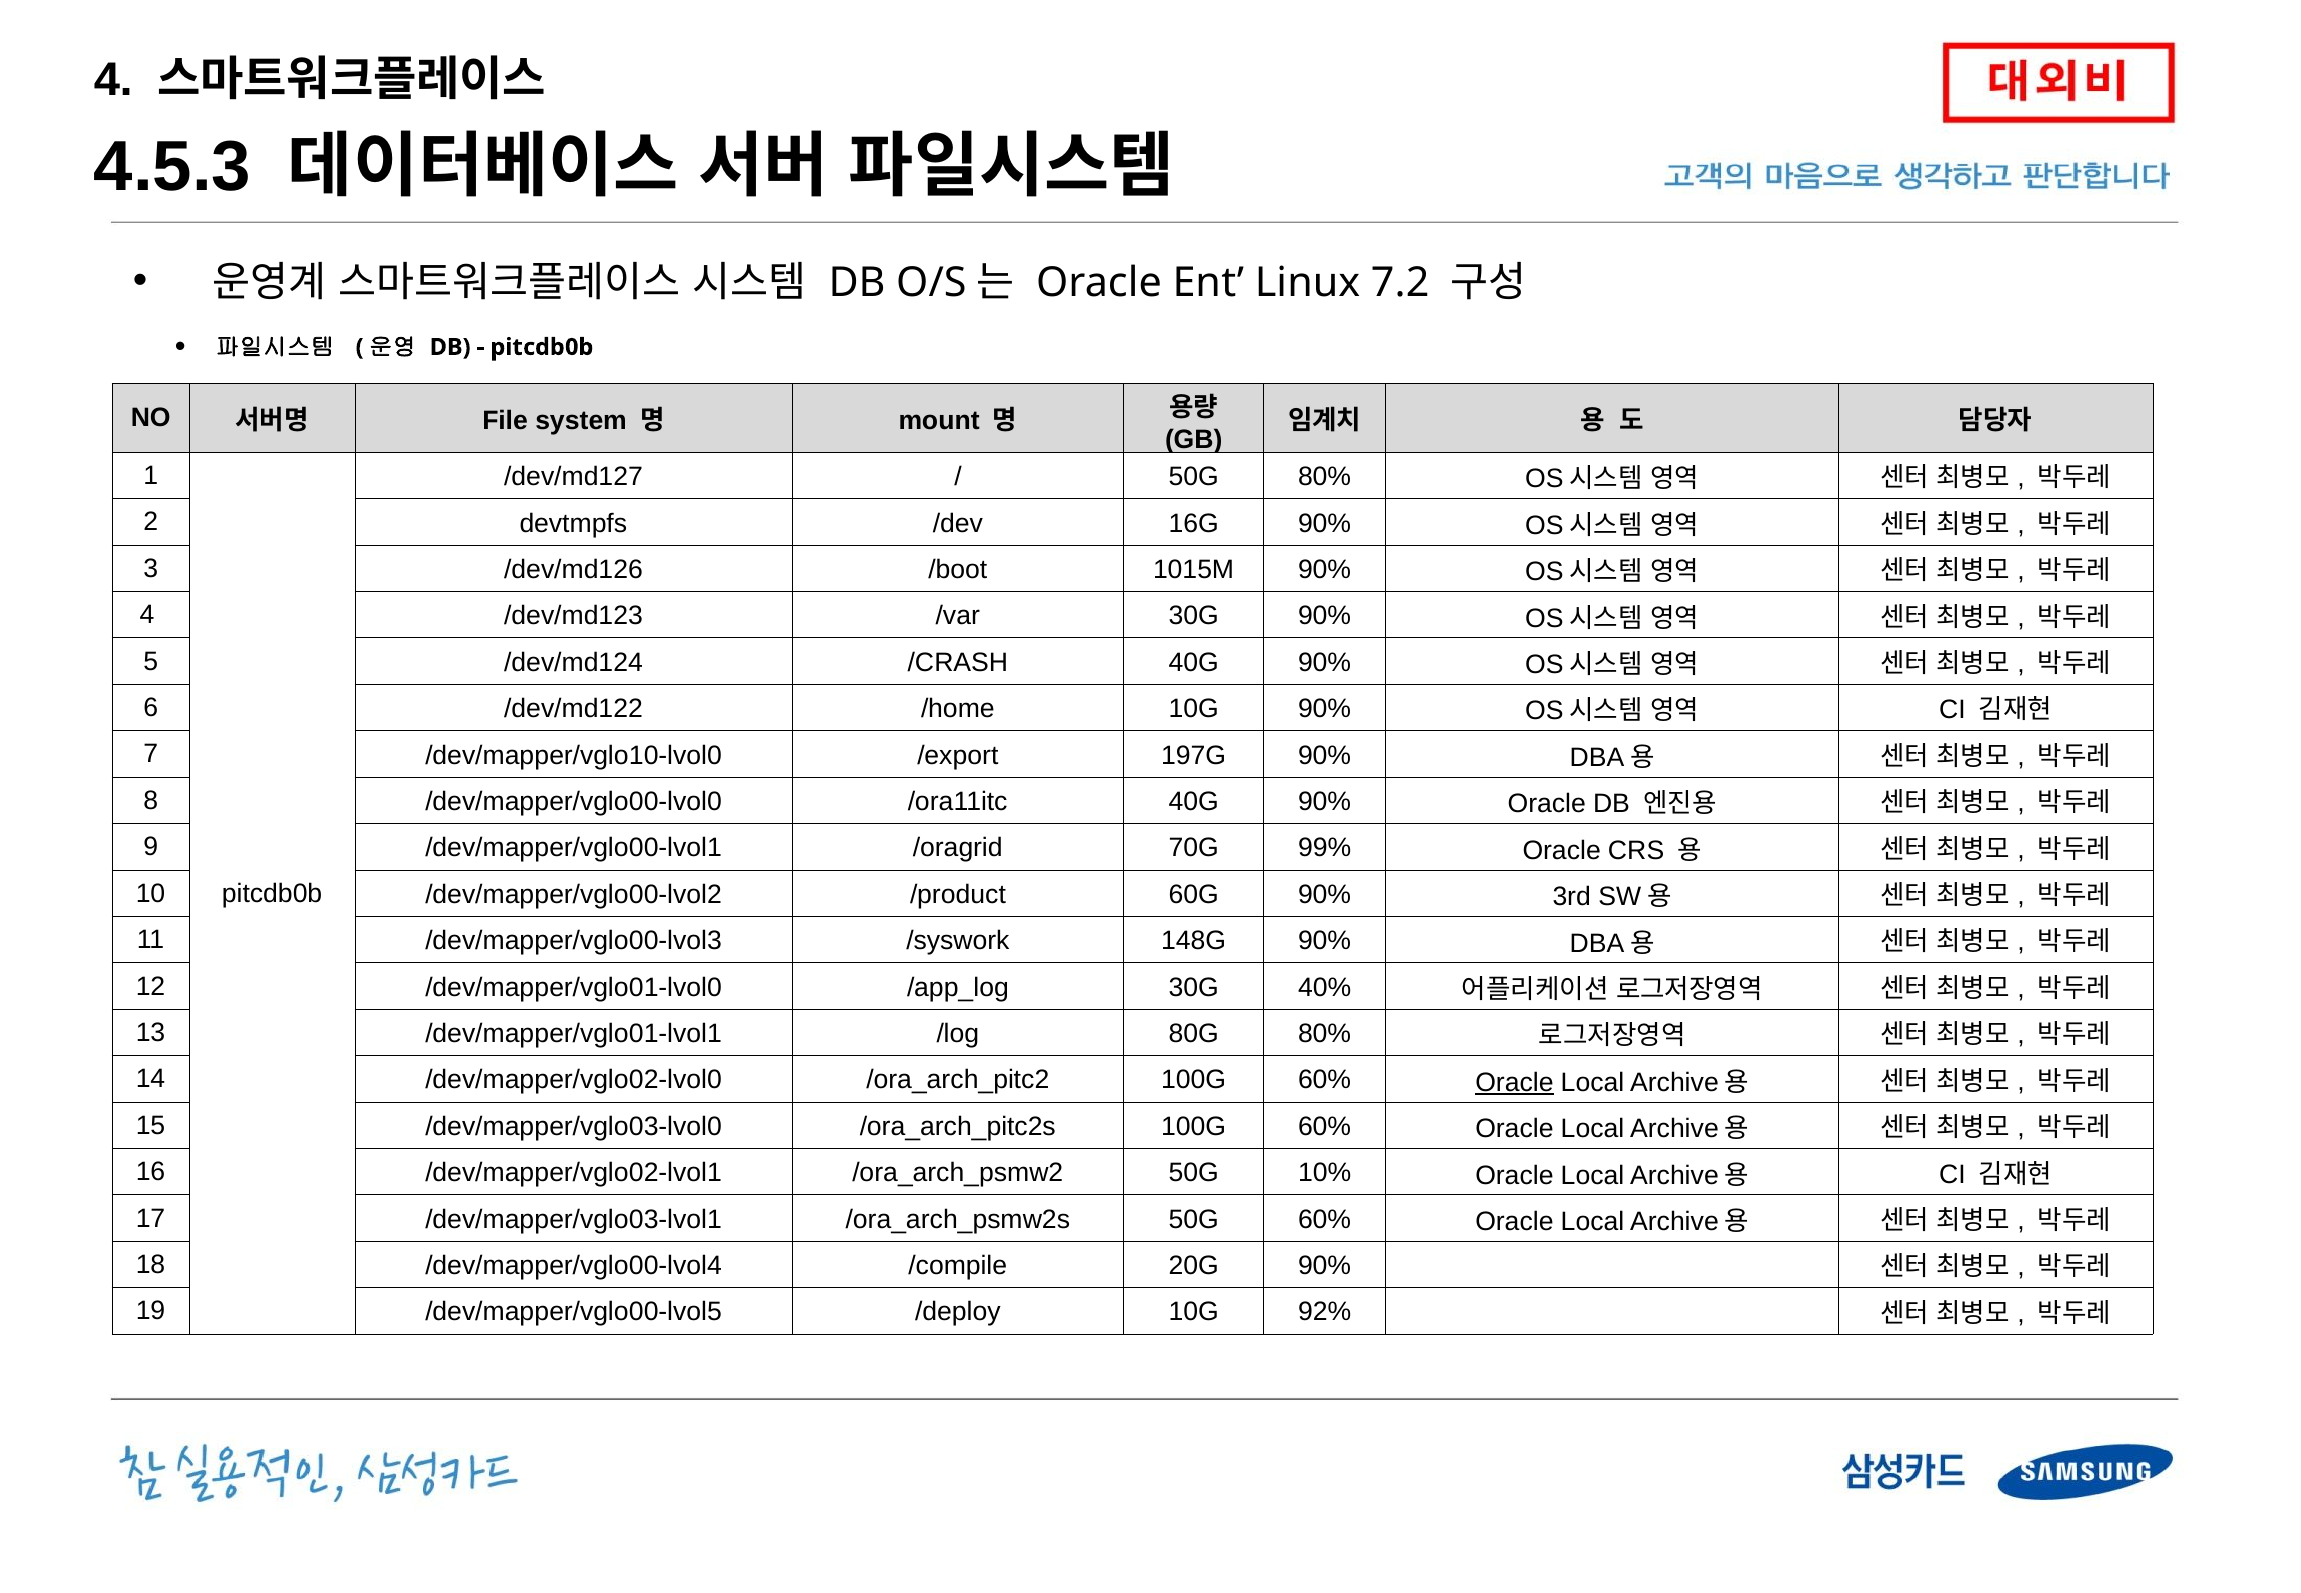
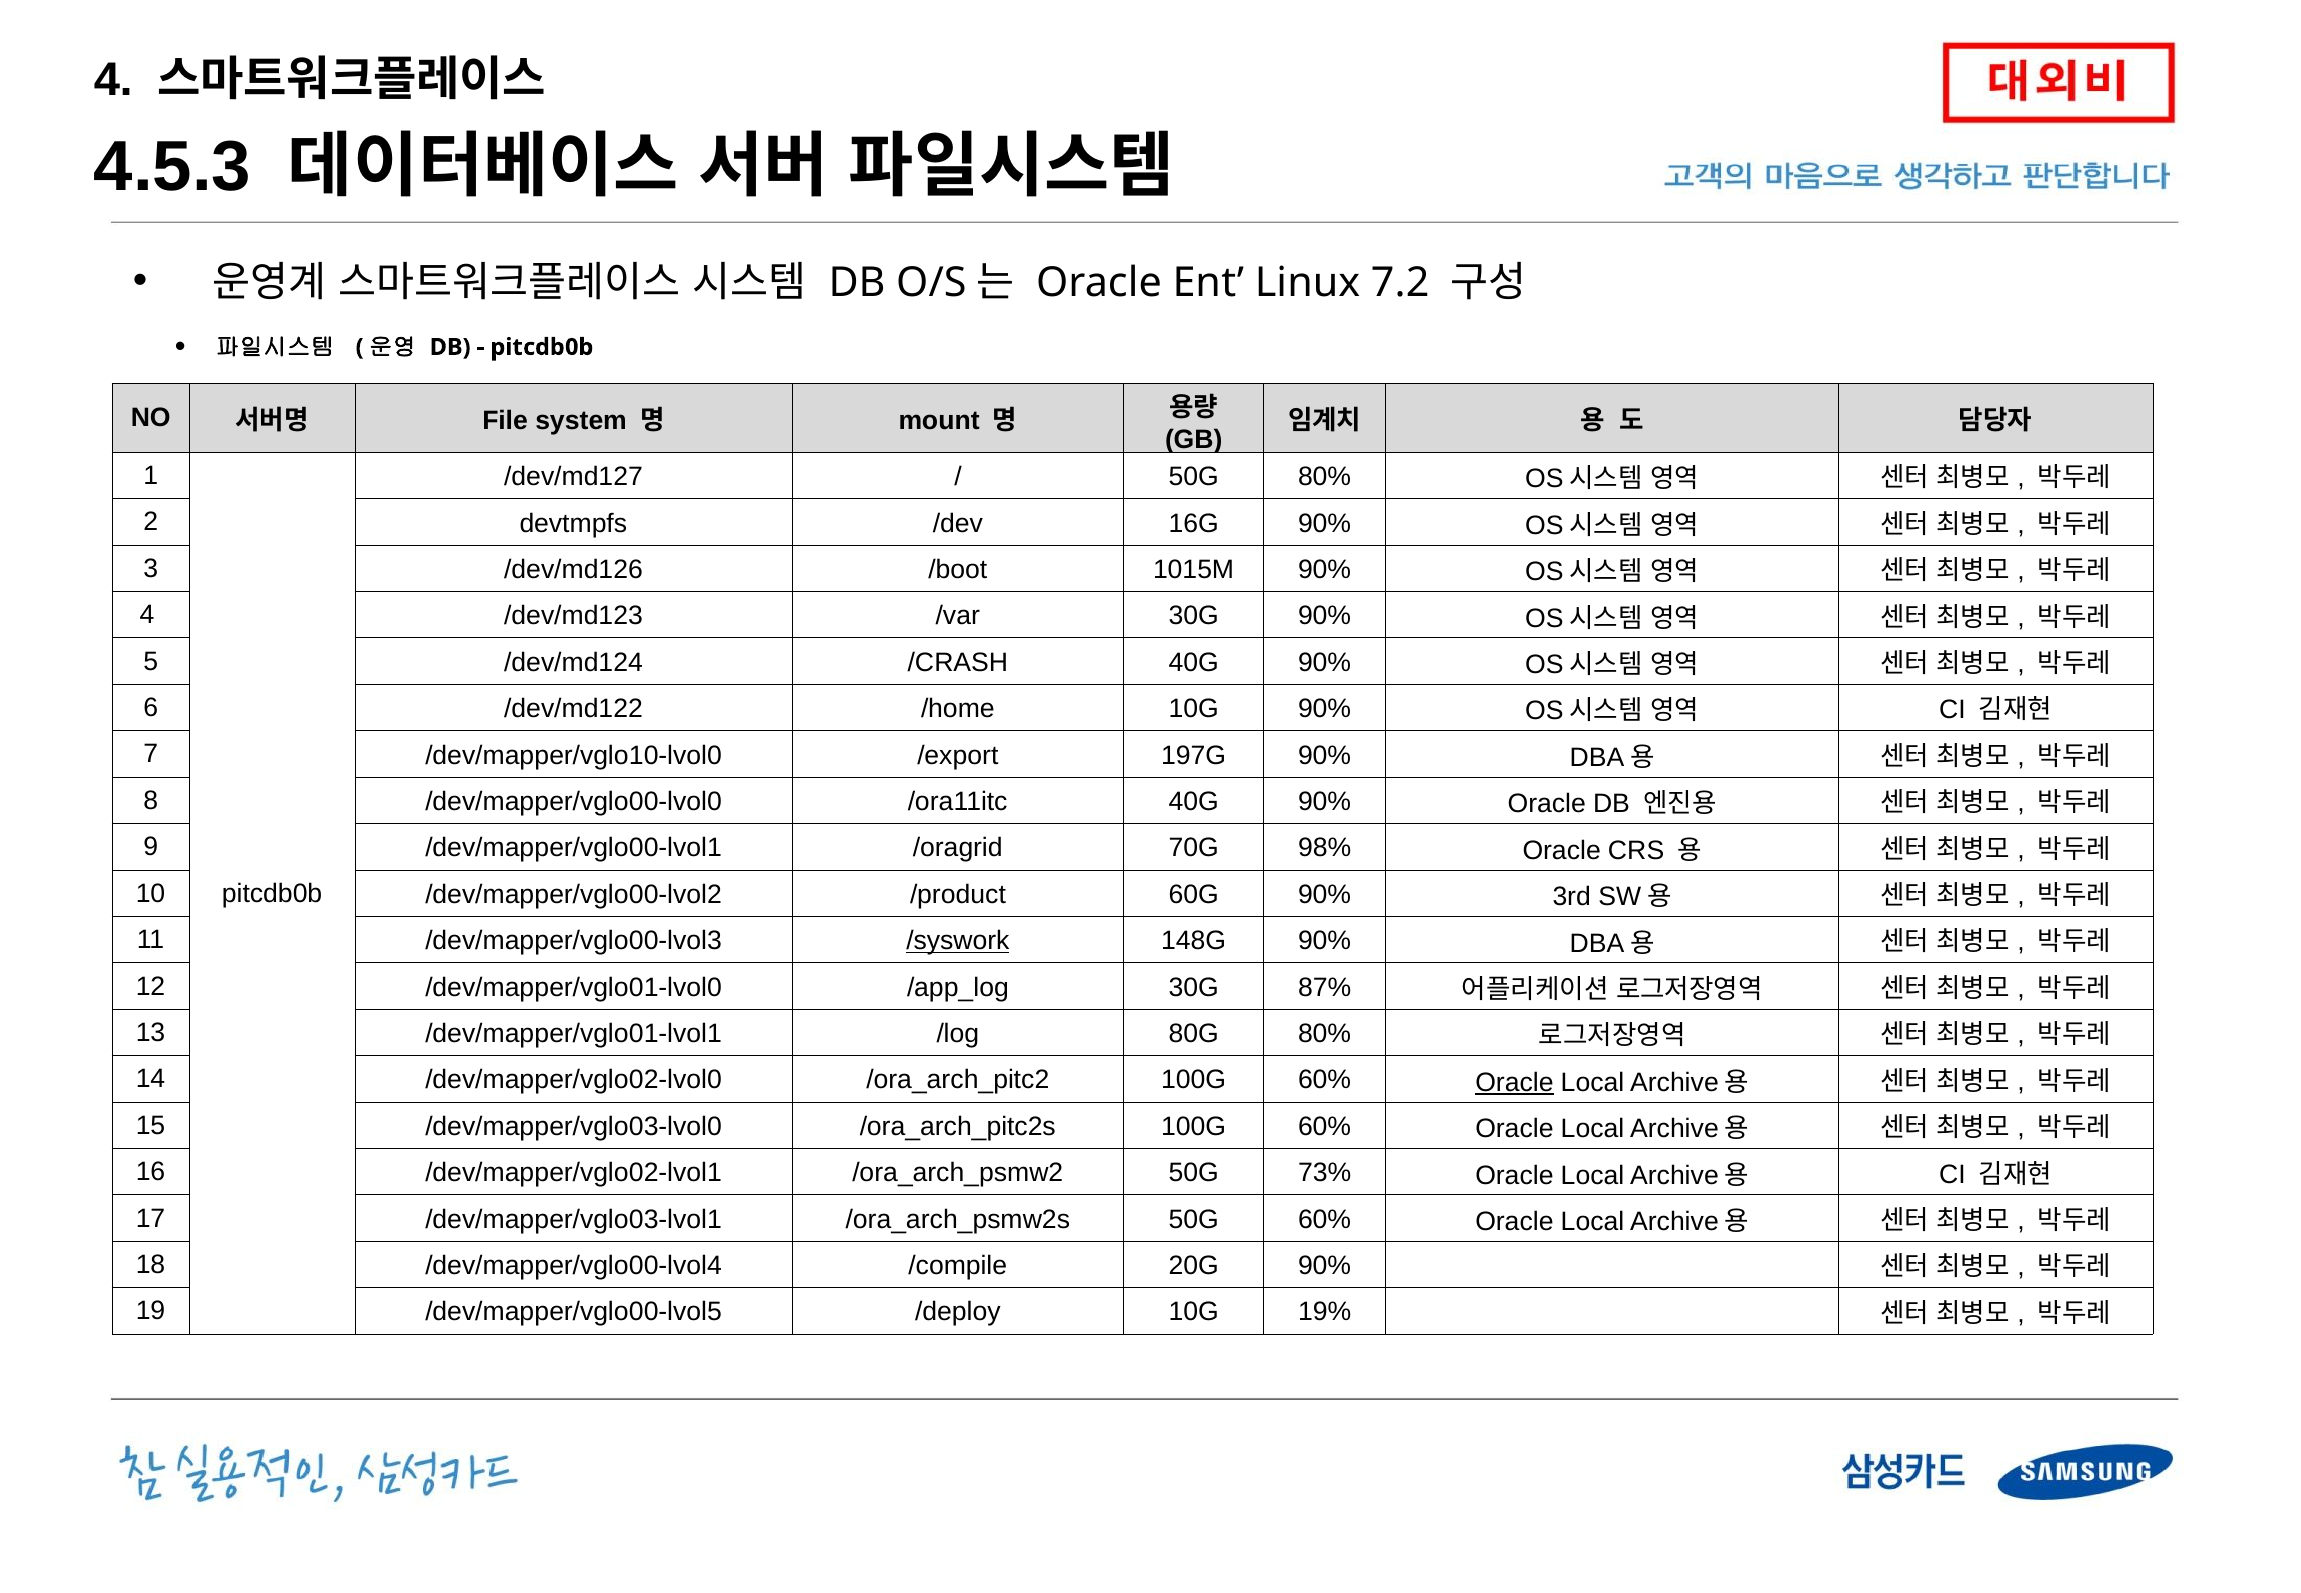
99%: 99% -> 98% (1325, 848)
/syswork underline: none -> present (958, 941)
40%: 40% -> 87% (1325, 987)
10%: 10% -> 73% (1325, 1173)
92%: 92% -> 19% (1325, 1312)
